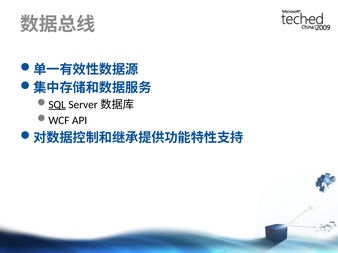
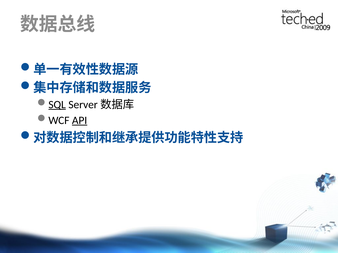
API underline: none -> present (80, 121)
